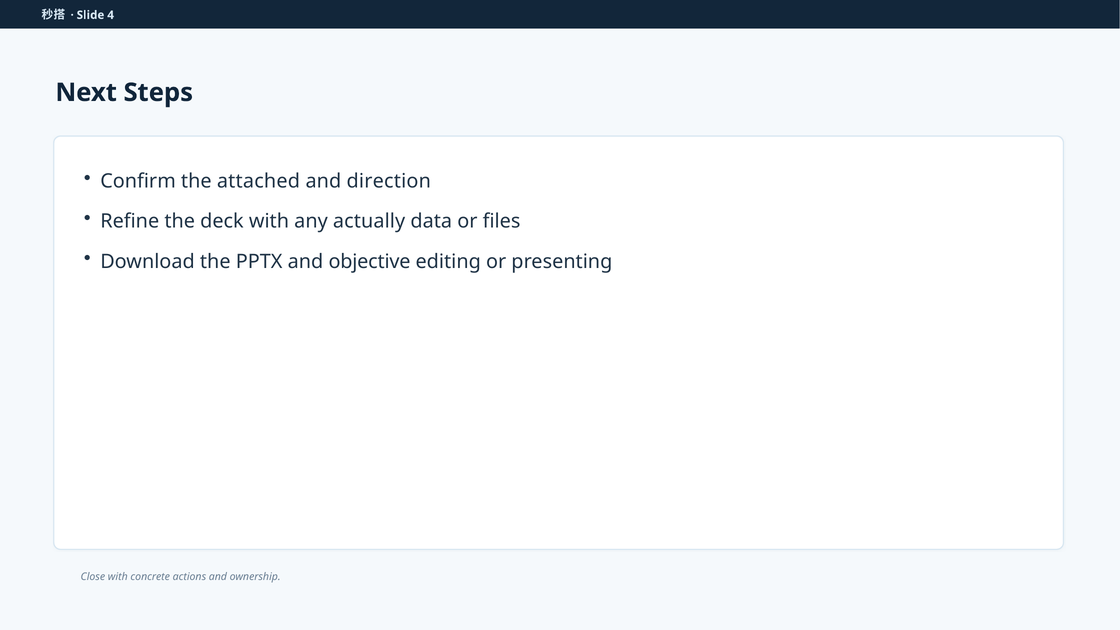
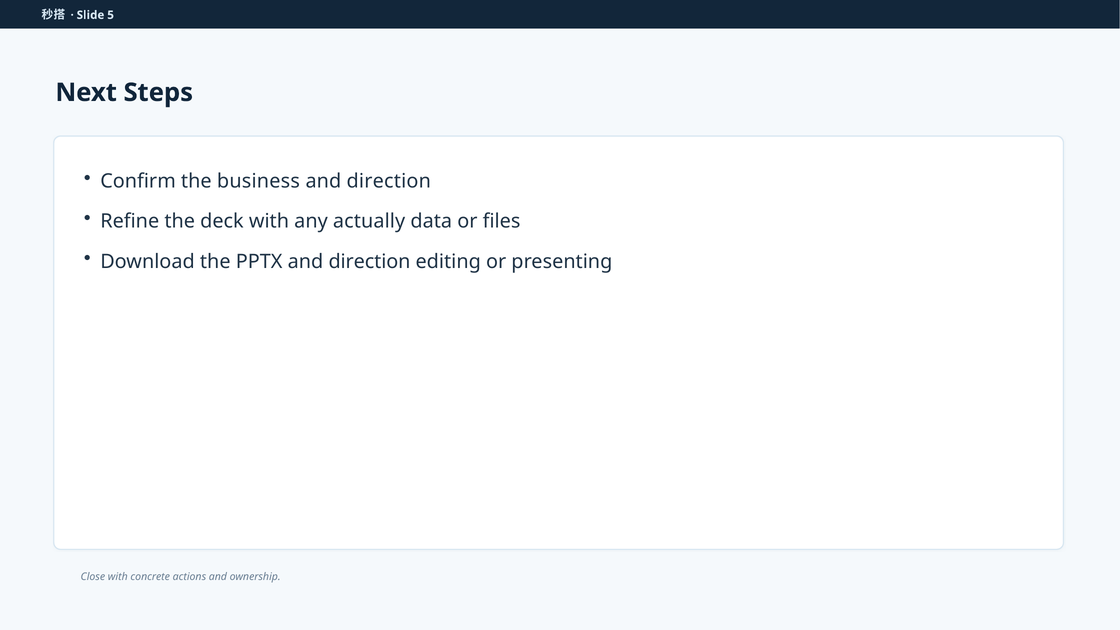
4: 4 -> 5 (111, 15)
attached: attached -> business (258, 181)
PPTX and objective: objective -> direction (369, 262)
